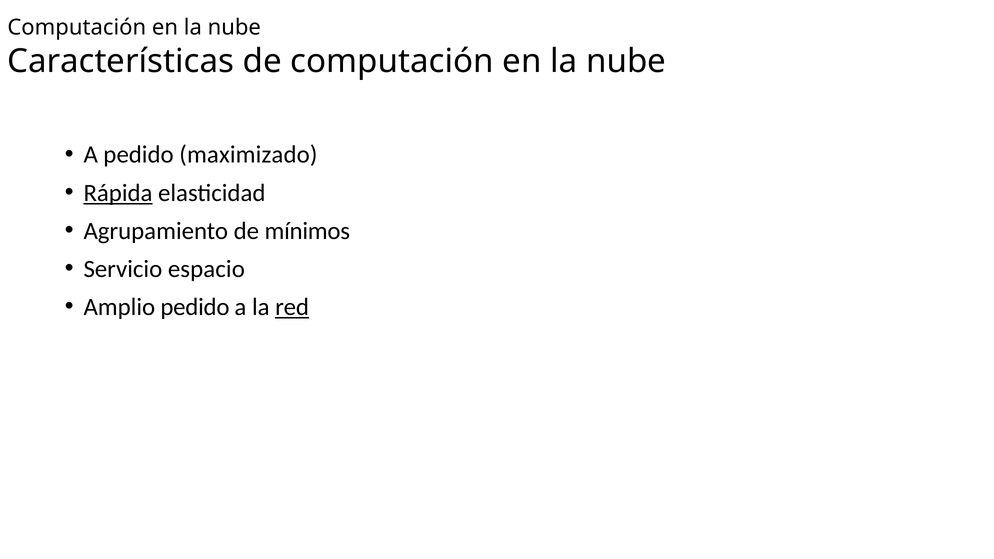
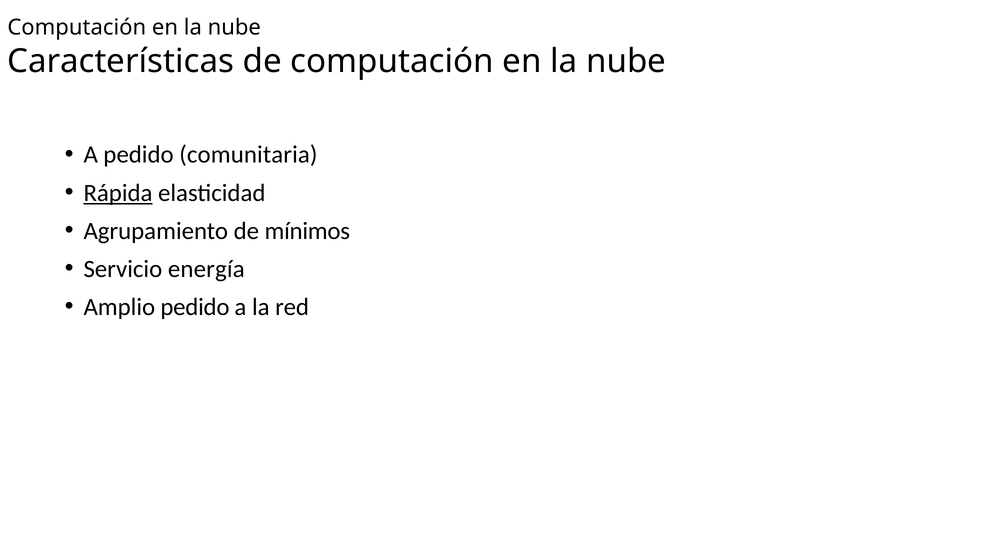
maximizado: maximizado -> comunitaria (248, 155)
espacio: espacio -> energía (206, 269)
red underline: present -> none (292, 307)
